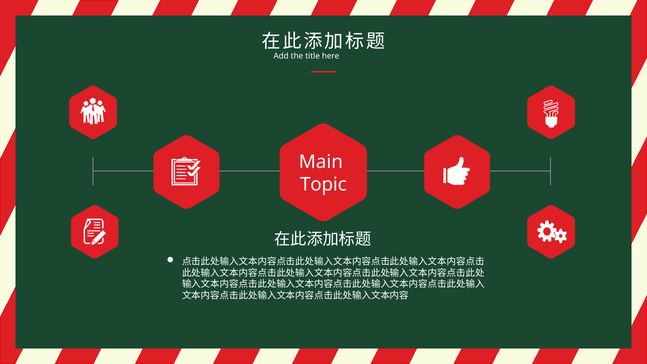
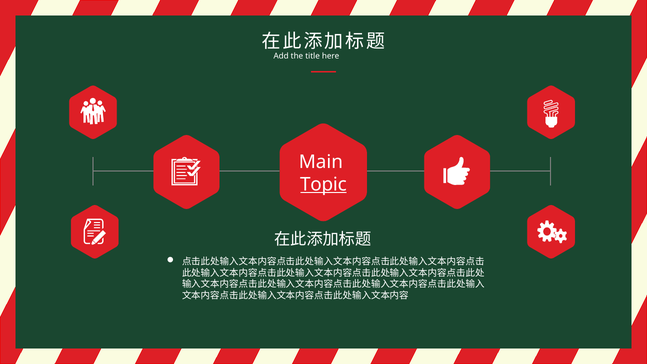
Topic underline: none -> present (323, 184)
